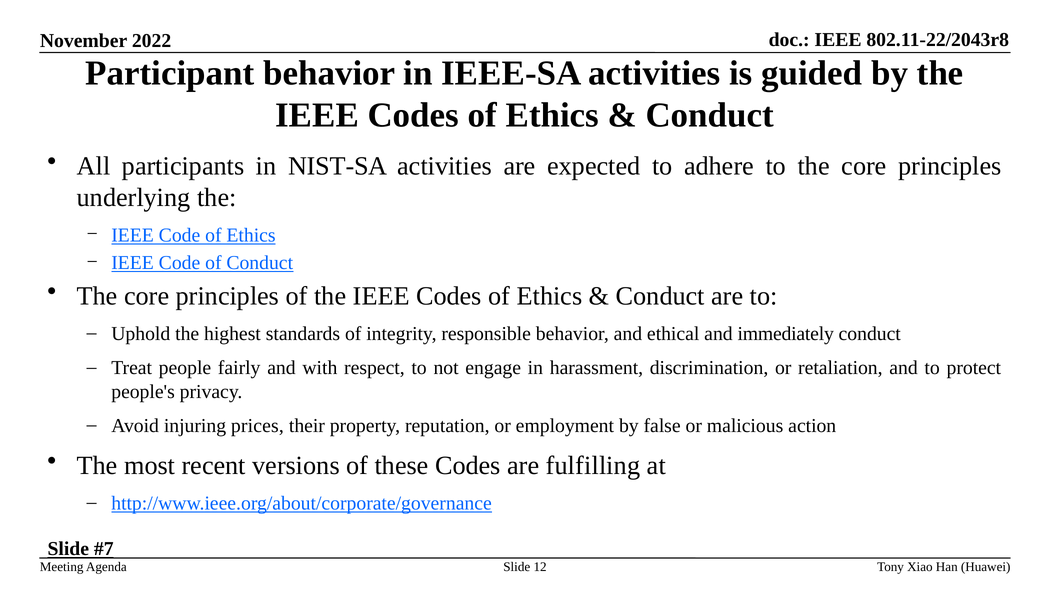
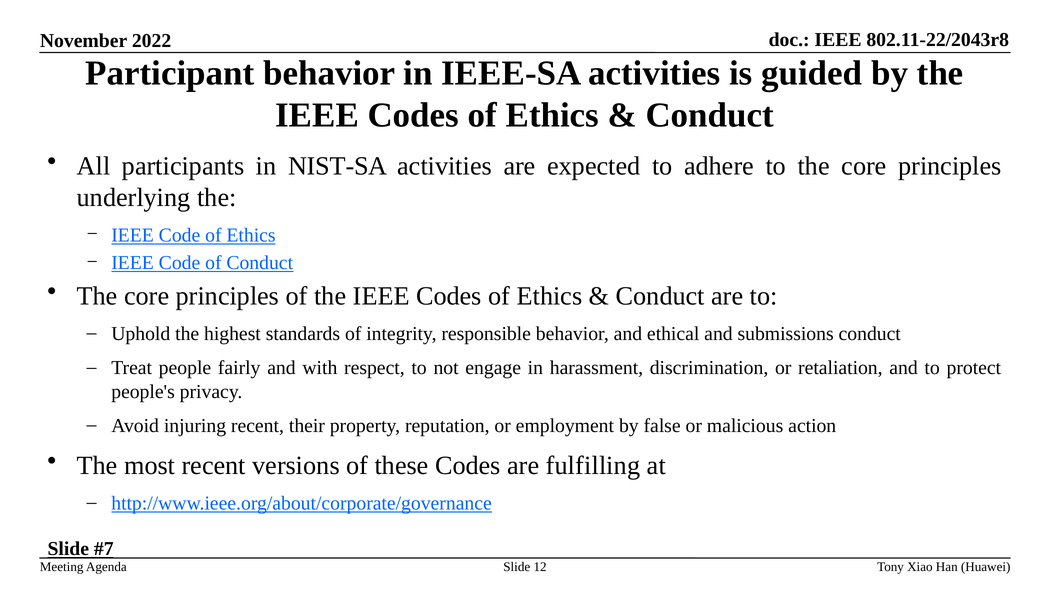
immediately: immediately -> submissions (786, 333)
injuring prices: prices -> recent (257, 425)
